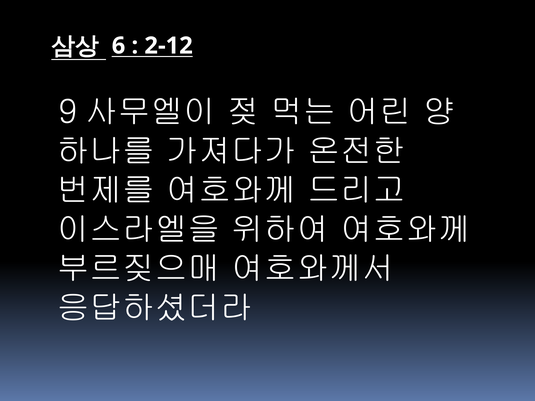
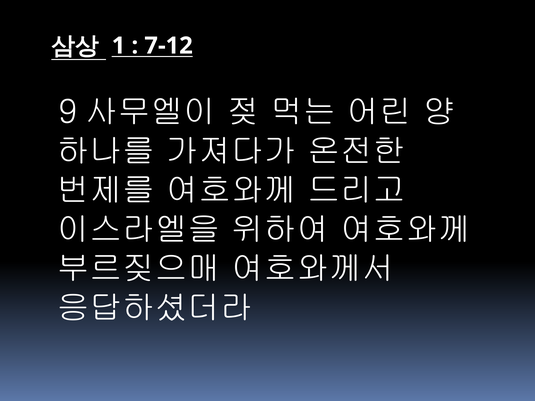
6: 6 -> 1 (119, 46)
2-12: 2-12 -> 7-12 (169, 46)
